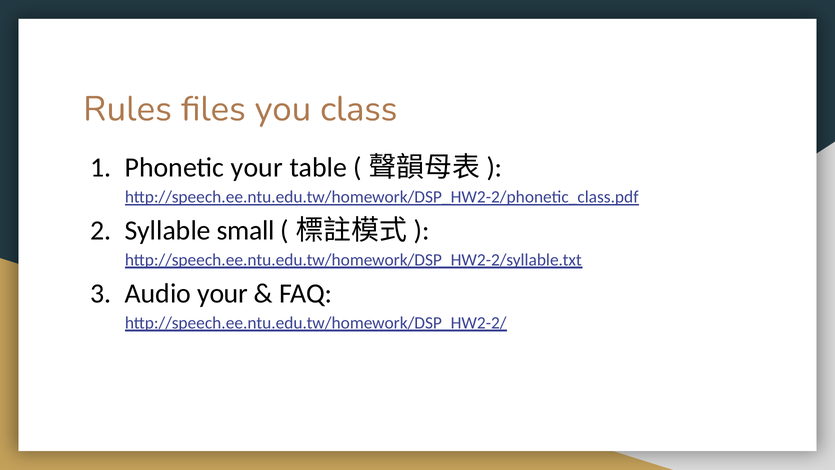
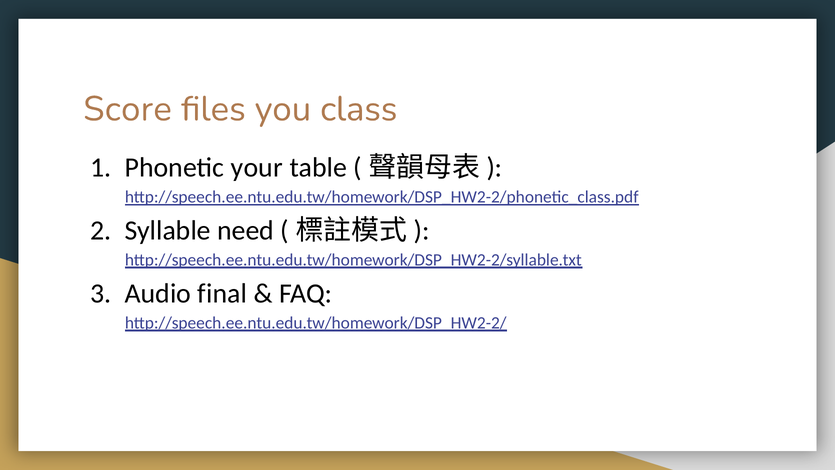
Rules: Rules -> Score (127, 109)
small: small -> need (246, 230)
Audio your: your -> final (222, 293)
